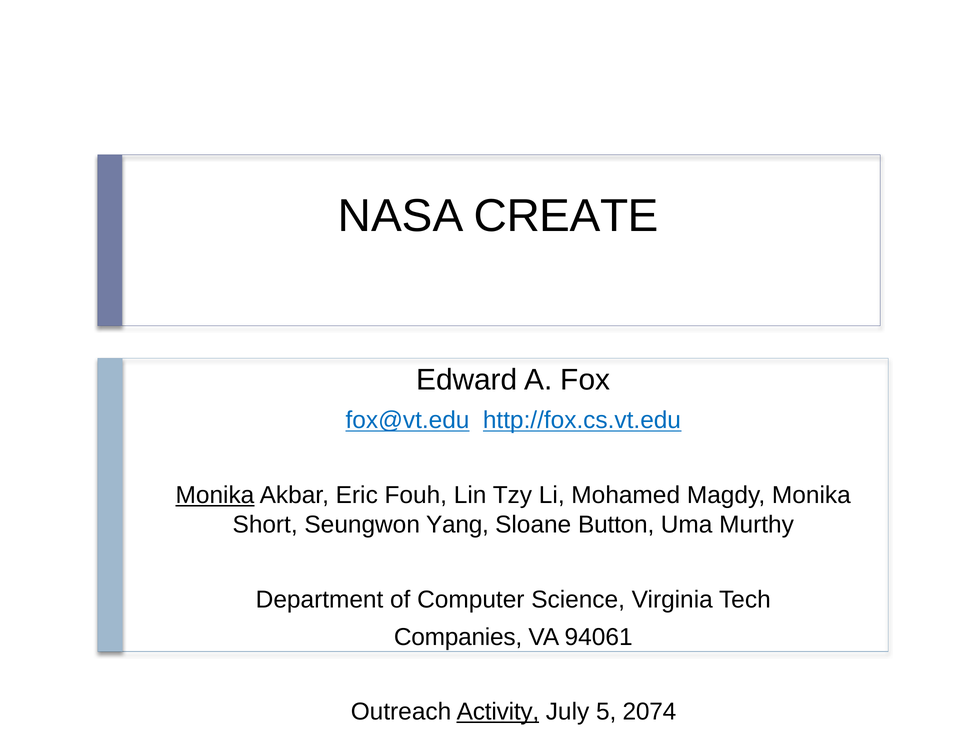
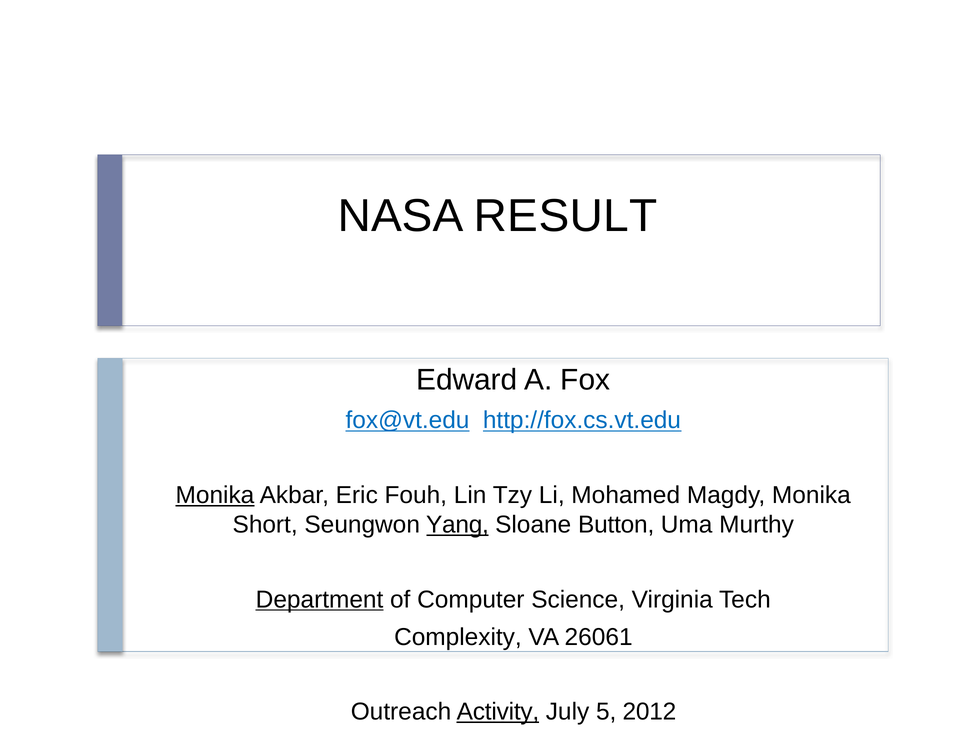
CREATE: CREATE -> RESULT (566, 216)
Yang underline: none -> present (457, 525)
Department underline: none -> present (320, 600)
Companies: Companies -> Complexity (458, 637)
94061: 94061 -> 26061 (599, 637)
2074: 2074 -> 2012 (649, 712)
